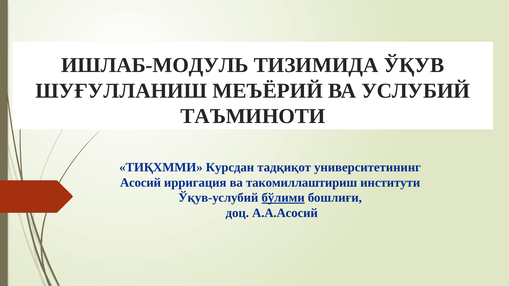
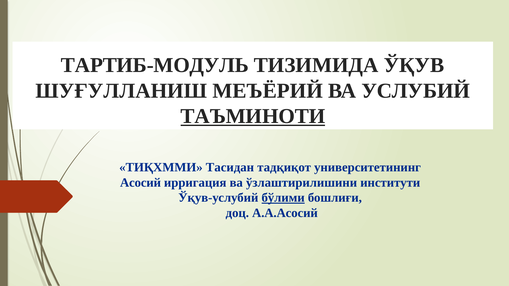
ИШЛАБ-МОДУЛЬ: ИШЛАБ-МОДУЛЬ -> ТАРТИБ-МОДУЛЬ (155, 65)
ТАЪМИНОТИ underline: none -> present (253, 116)
Курсдан: Курсдан -> Тасидан (230, 167)
такомиллаштириш: такомиллаштириш -> ўзлаштирилишини (302, 183)
